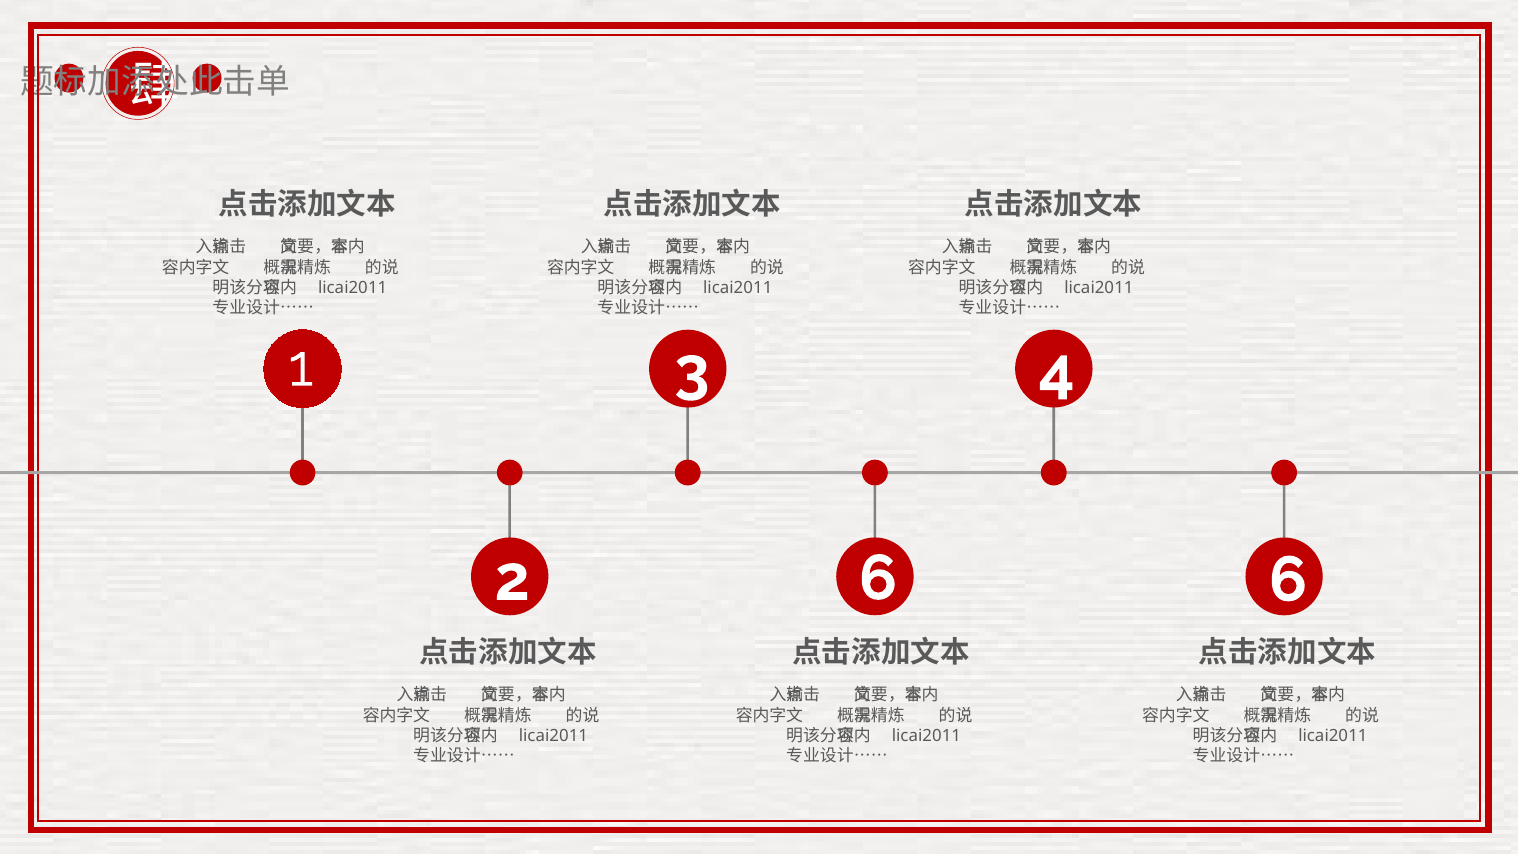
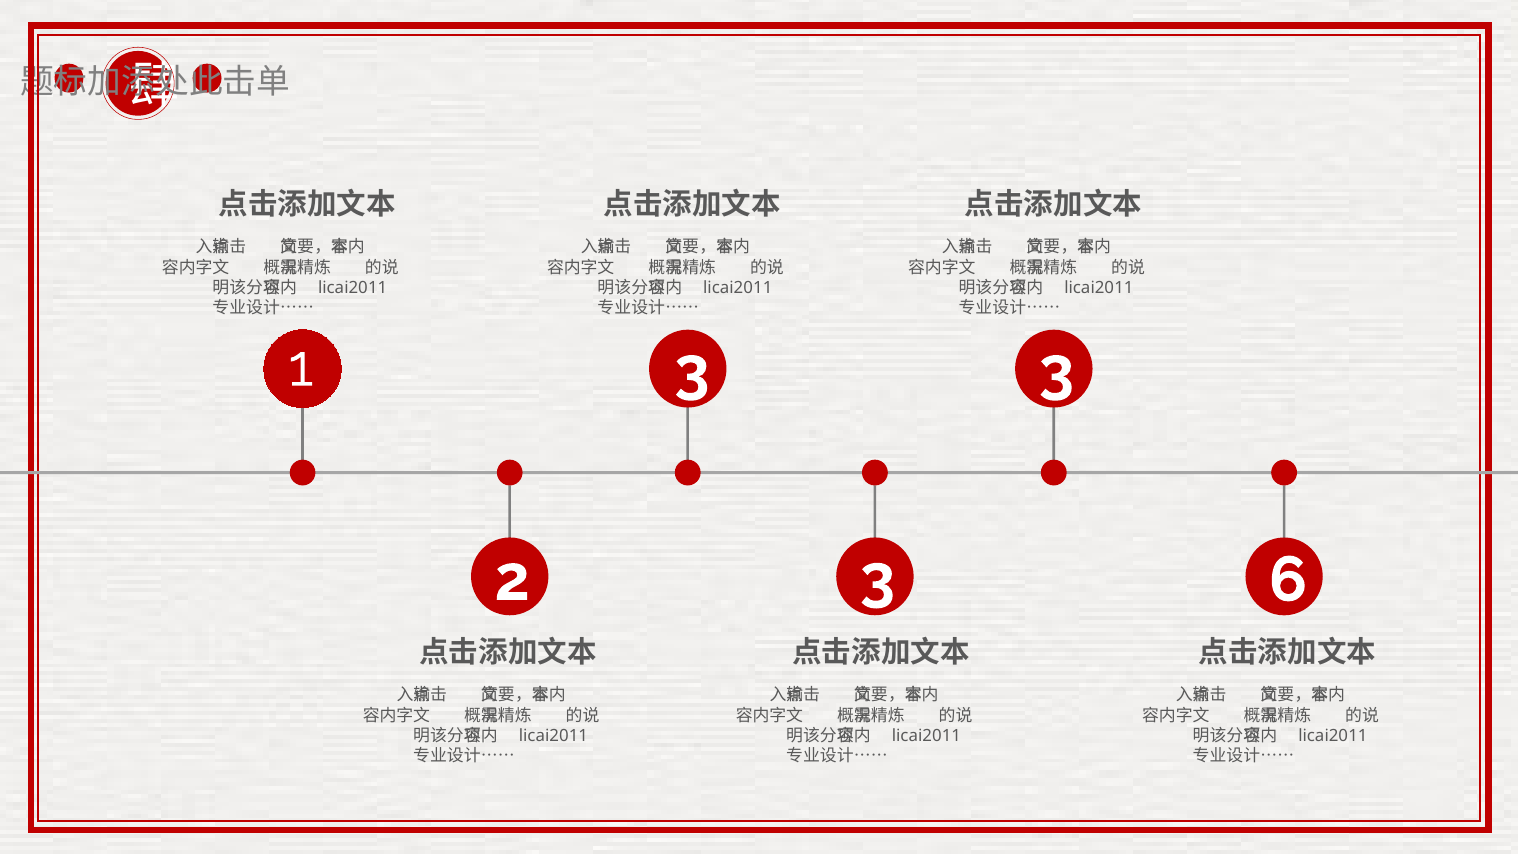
3 4: 4 -> 3 (1056, 371)
2 6: 6 -> 3 (877, 578)
